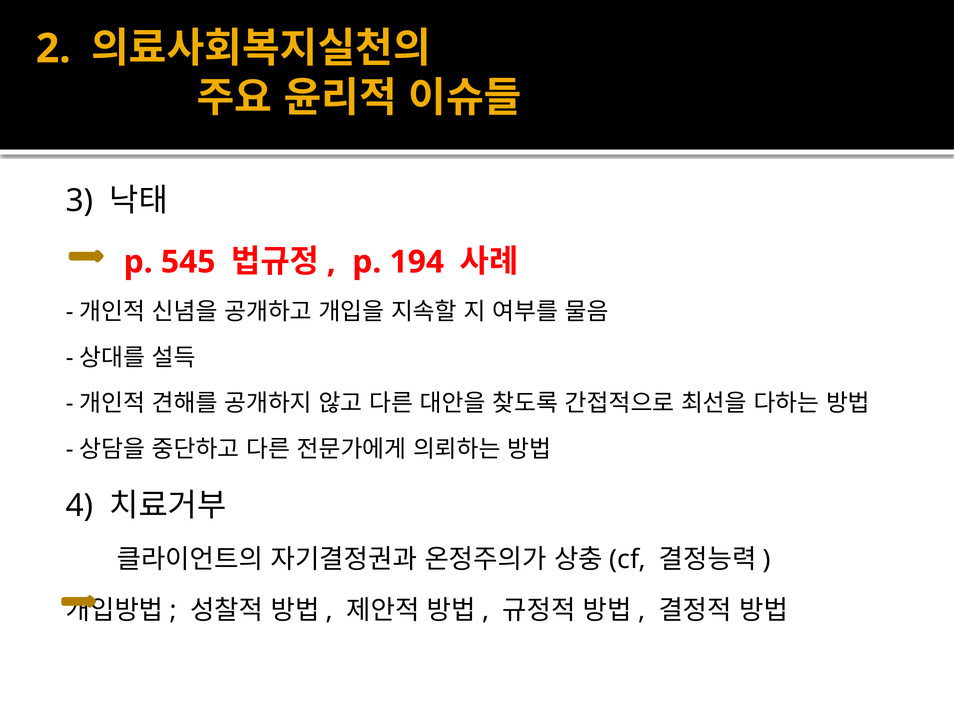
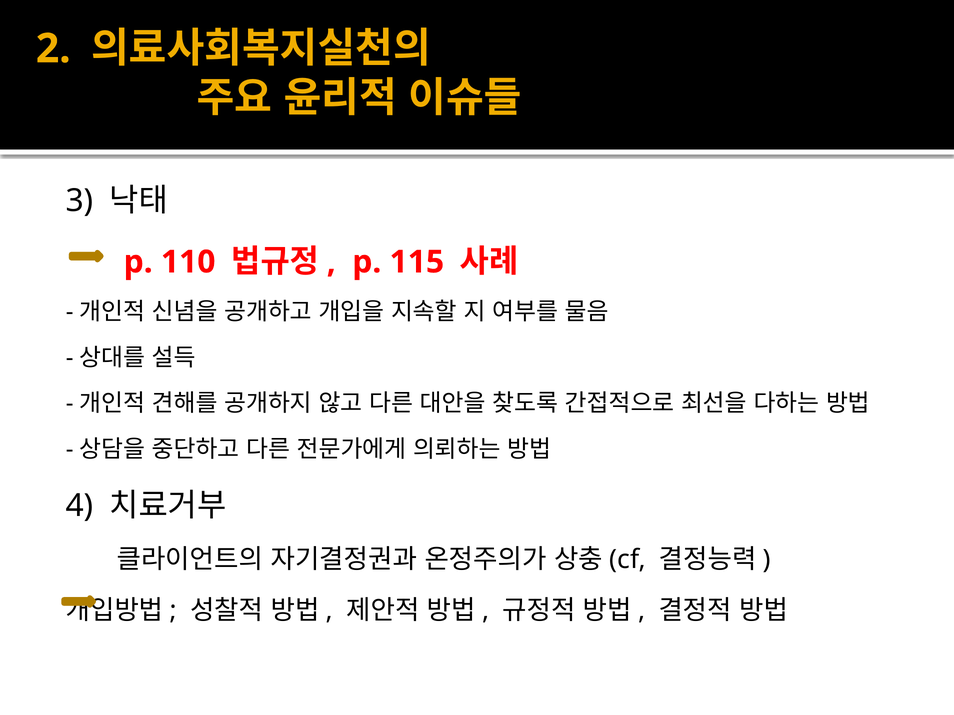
545: 545 -> 110 (188, 262)
194: 194 -> 115 (417, 262)
